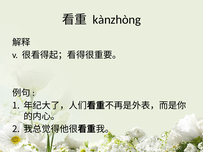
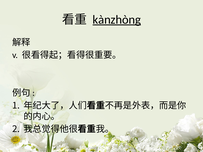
kànzhòng underline: none -> present (117, 20)
